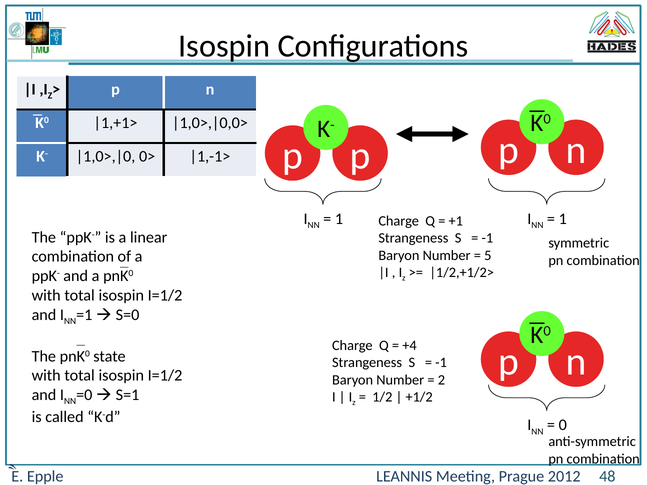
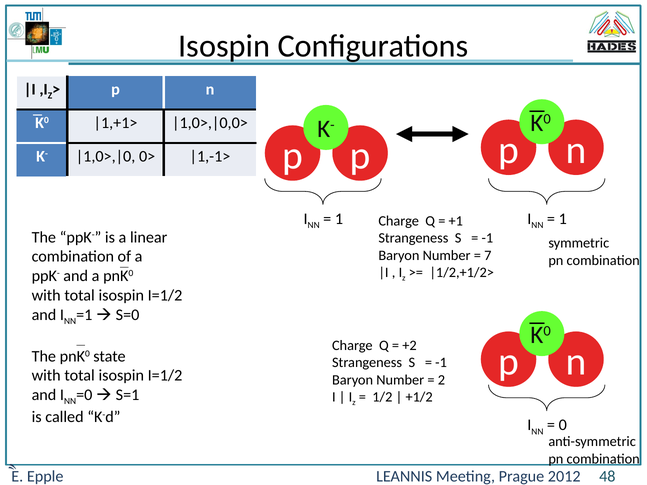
5: 5 -> 7 (488, 256)
+4: +4 -> +2 (409, 346)
